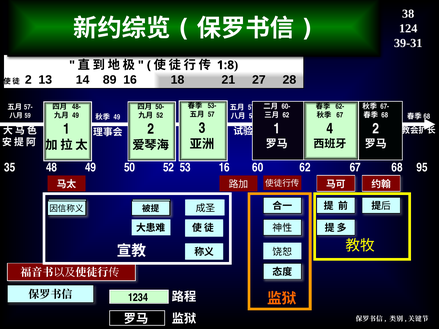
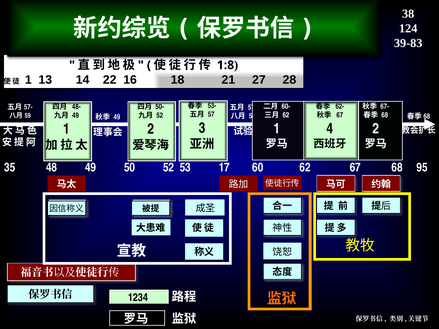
39-31: 39-31 -> 39-83 (408, 43)
2: 2 -> 1 (28, 80)
89: 89 -> 22 (110, 80)
53 16: 16 -> 17 (224, 168)
